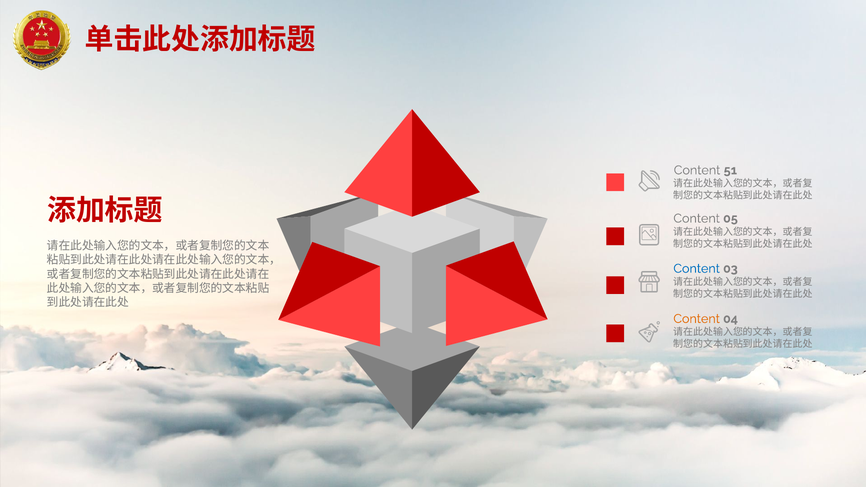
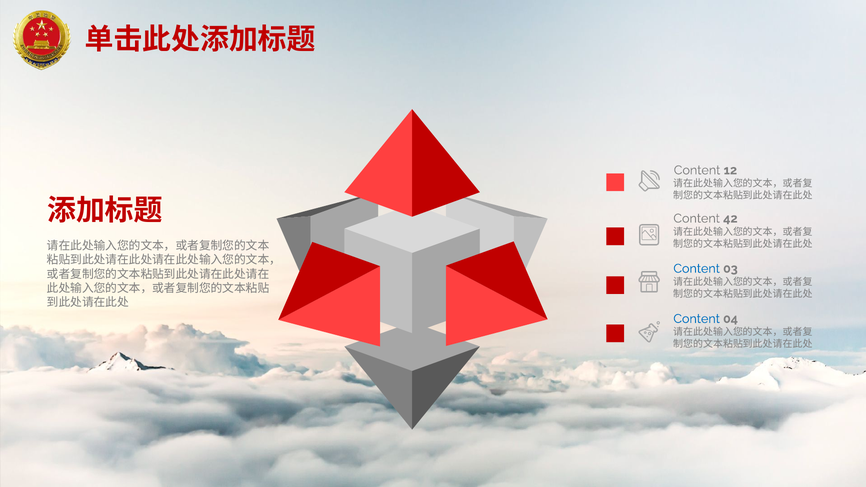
51: 51 -> 12 (730, 170)
05: 05 -> 42 (730, 219)
Content colour: orange -> blue (697, 319)
